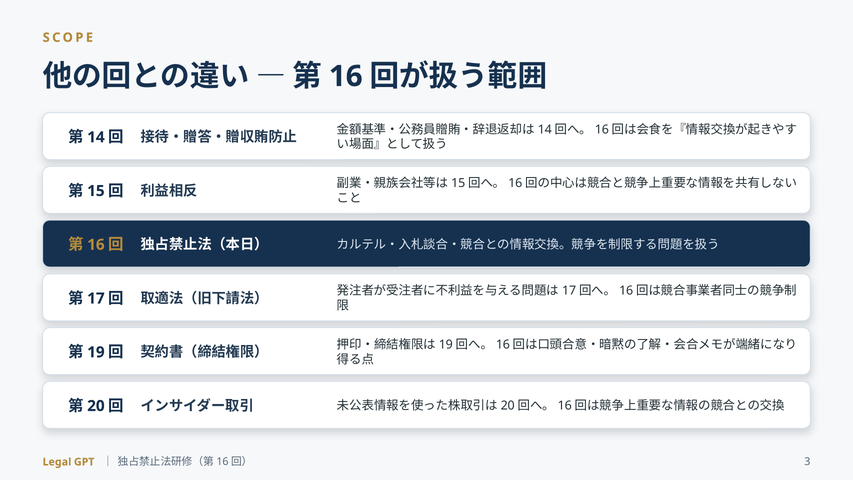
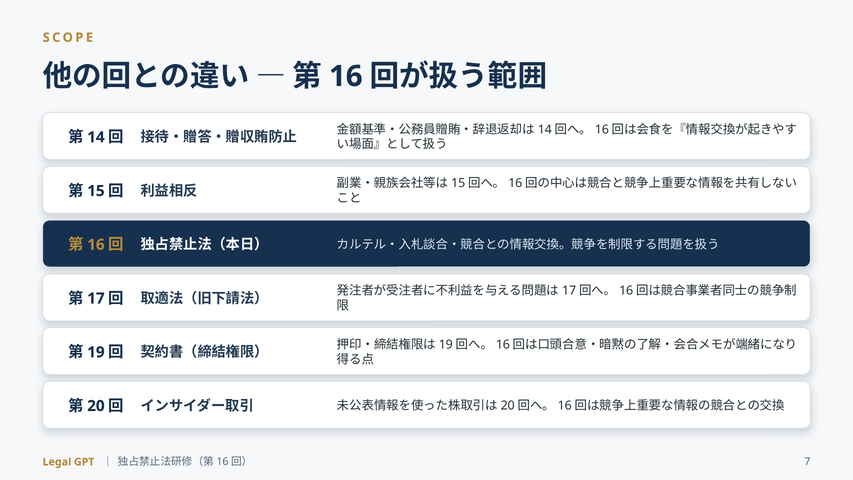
3: 3 -> 7 (807, 462)
